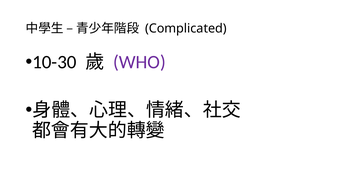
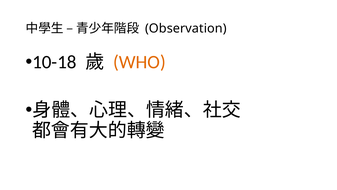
Complicated: Complicated -> Observation (186, 28)
10-30: 10-30 -> 10-18 (54, 62)
WHO colour: purple -> orange (139, 62)
